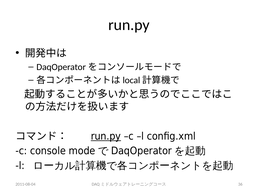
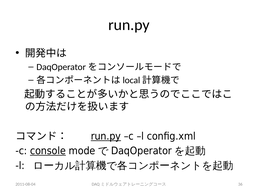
console underline: none -> present (48, 151)
